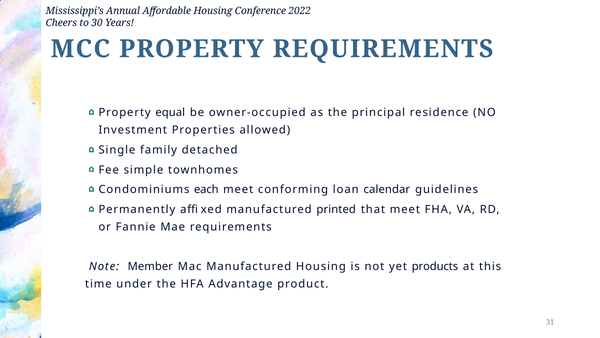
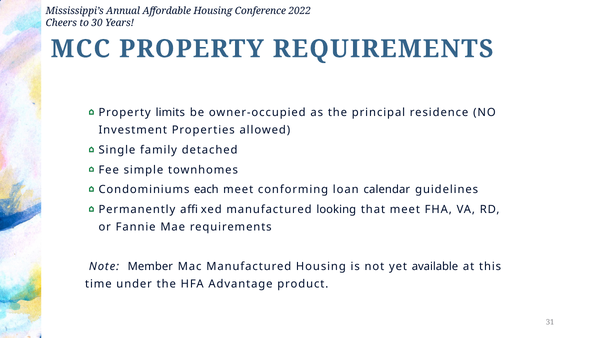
equal: equal -> limits (170, 112)
printed: printed -> looking (336, 209)
products: products -> available (435, 266)
